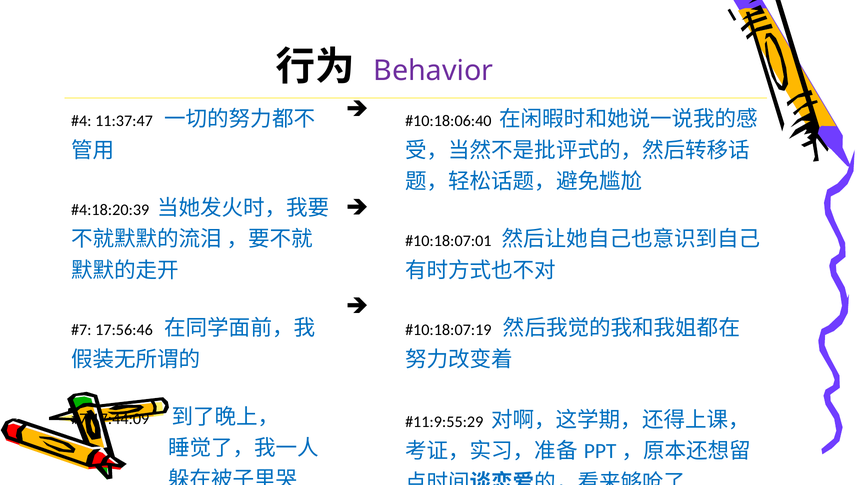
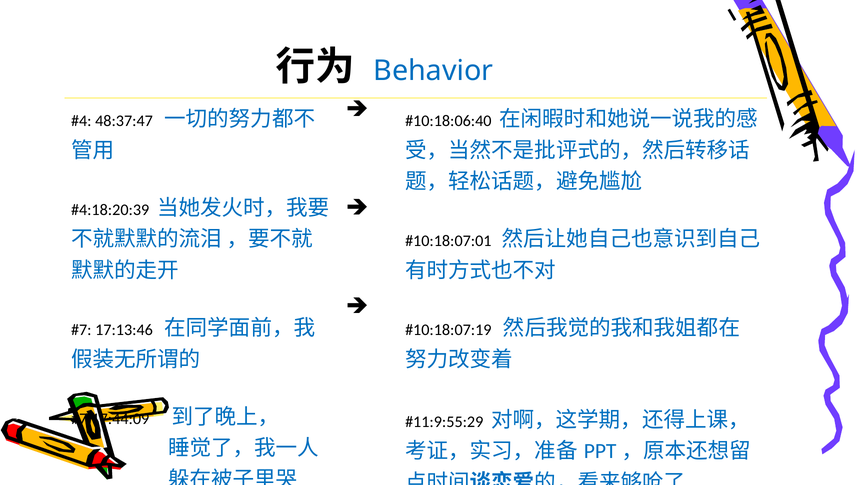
Behavior colour: purple -> blue (433, 71)
11:37:47: 11:37:47 -> 48:37:47 (124, 121)
17:56:46: 17:56:46 -> 17:13:46 (124, 330)
